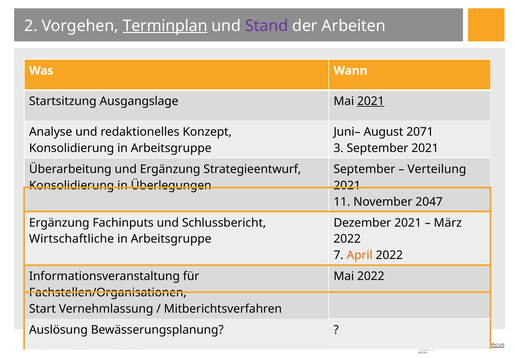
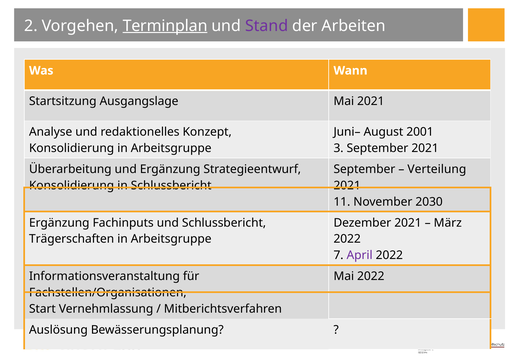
2021 underline: present -> none (371, 101)
2071: 2071 -> 2001 (420, 132)
in Überlegungen: Überlegungen -> Schlussbericht (171, 185)
2047: 2047 -> 2030 (429, 202)
Wirtschaftliche: Wirtschaftliche -> Trägerschaften (72, 239)
April colour: orange -> purple (360, 255)
